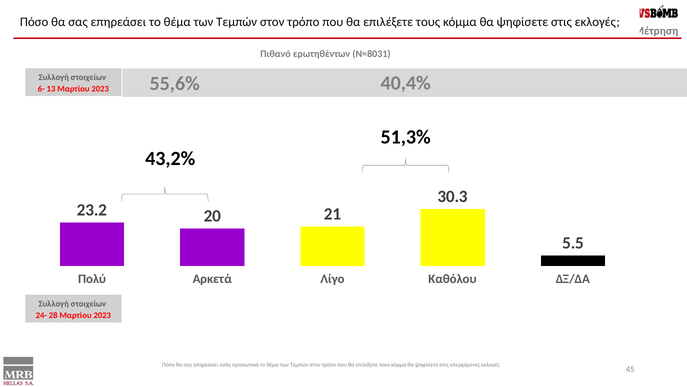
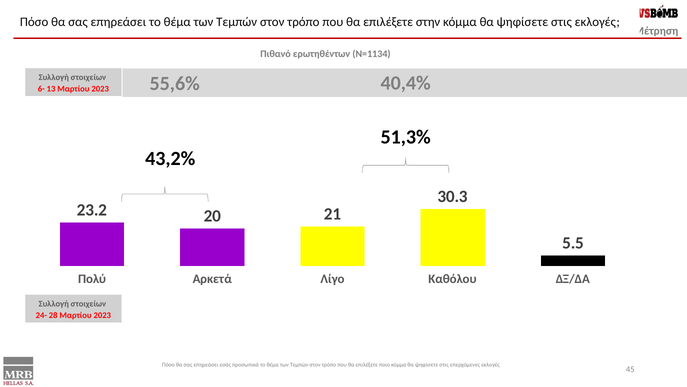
τους: τους -> στην (428, 22)
Ν=8031: Ν=8031 -> Ν=1134 (371, 54)
